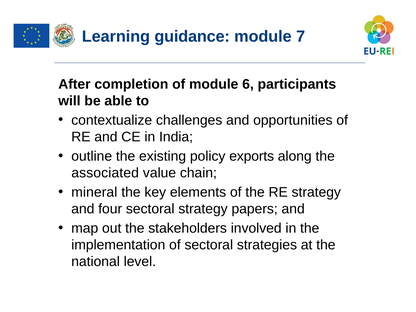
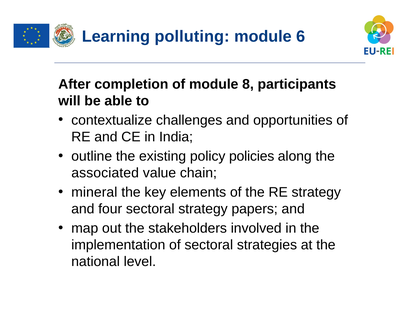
guidance: guidance -> polluting (192, 36)
7: 7 -> 6 (301, 36)
6: 6 -> 8 (248, 84)
exports: exports -> policies (252, 156)
